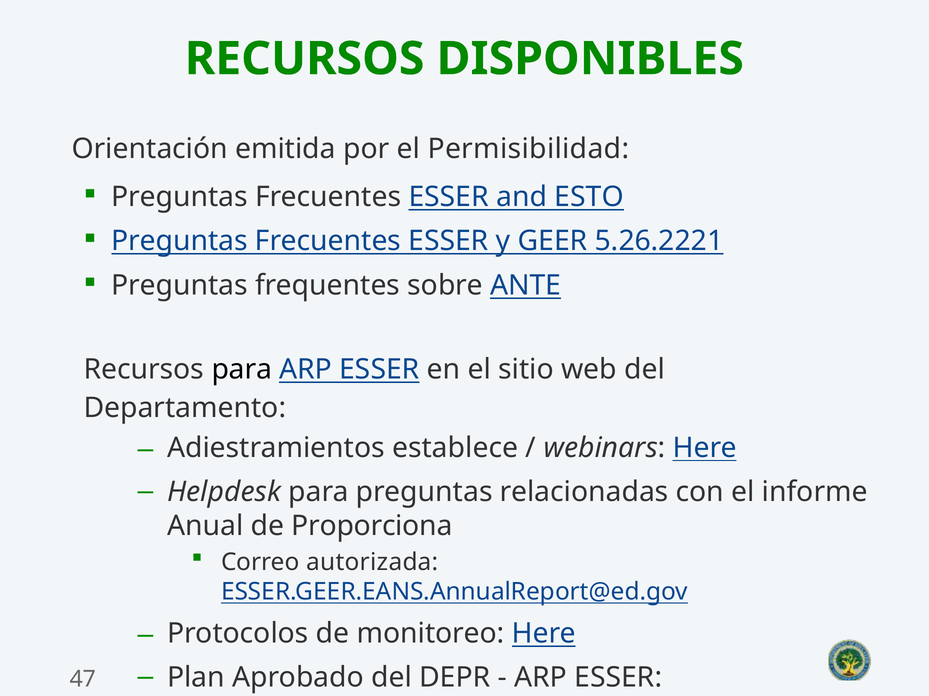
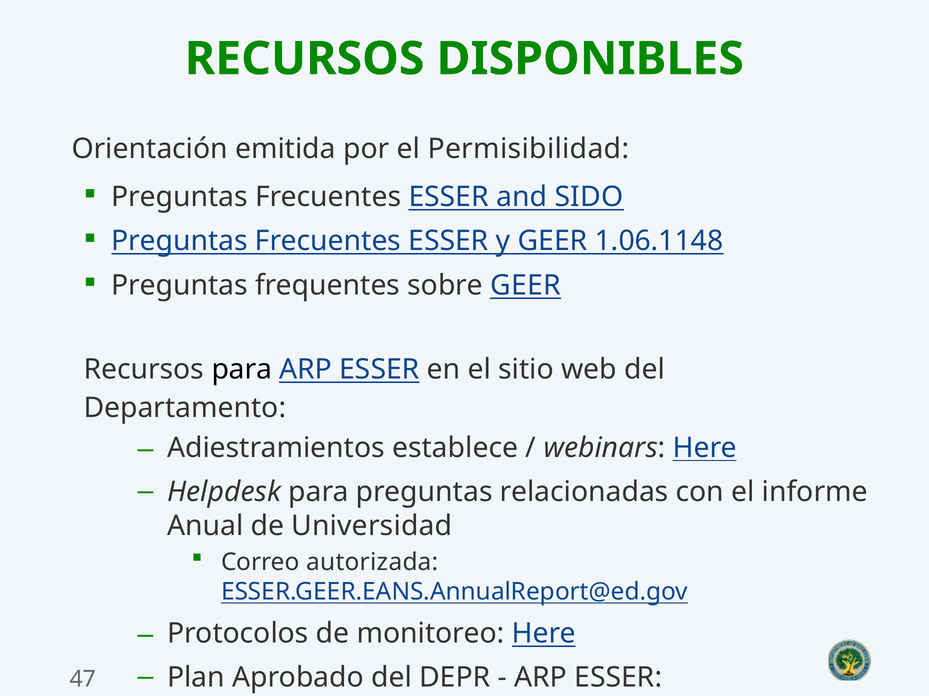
ESTO: ESTO -> SIDO (589, 197)
5.26.2221: 5.26.2221 -> 1.06.1148 (659, 241)
sobre ANTE: ANTE -> GEER (525, 286)
Proporciona: Proporciona -> Universidad (372, 527)
